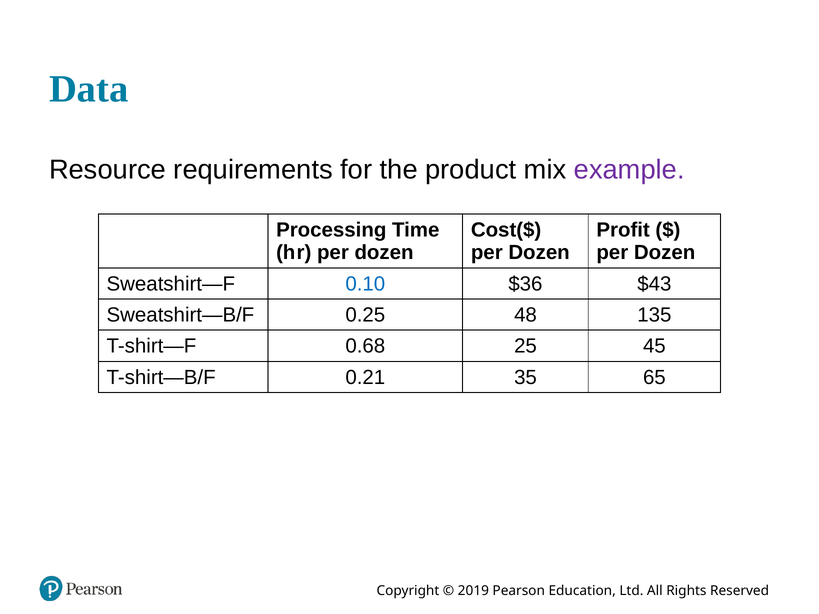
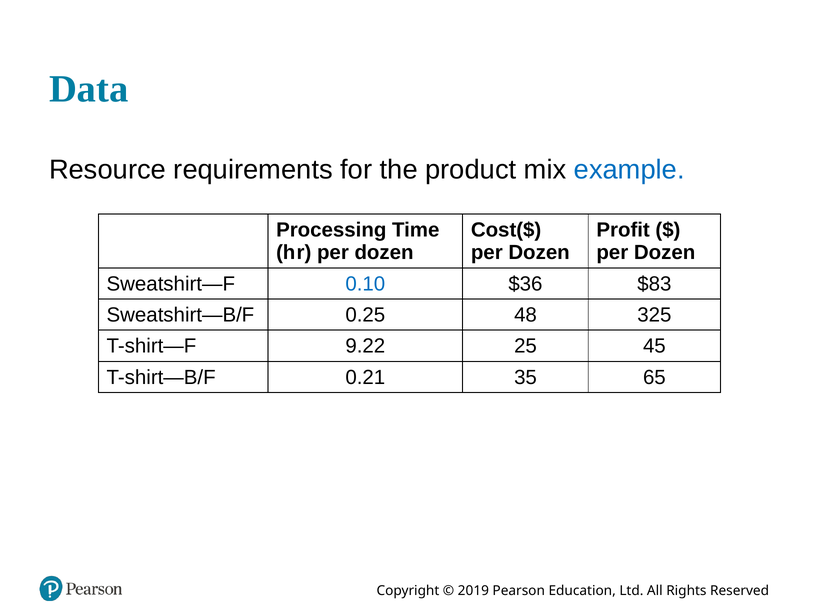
example colour: purple -> blue (629, 170)
$43: $43 -> $83 (654, 284)
135: 135 -> 325 (654, 315)
0.68: 0.68 -> 9.22 (365, 346)
